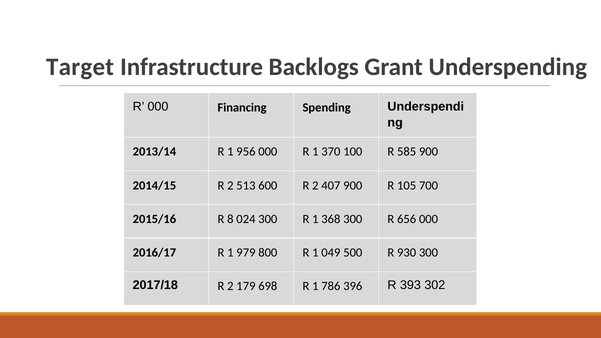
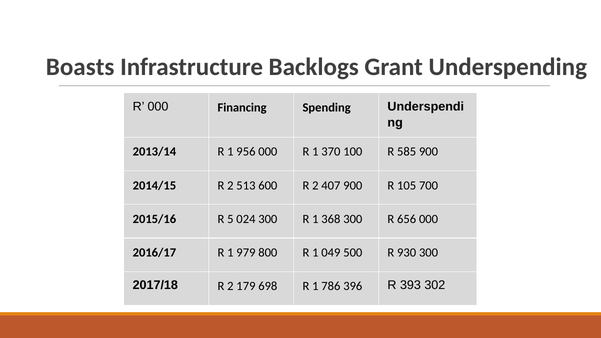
Target: Target -> Boasts (80, 67)
8: 8 -> 5 (230, 219)
